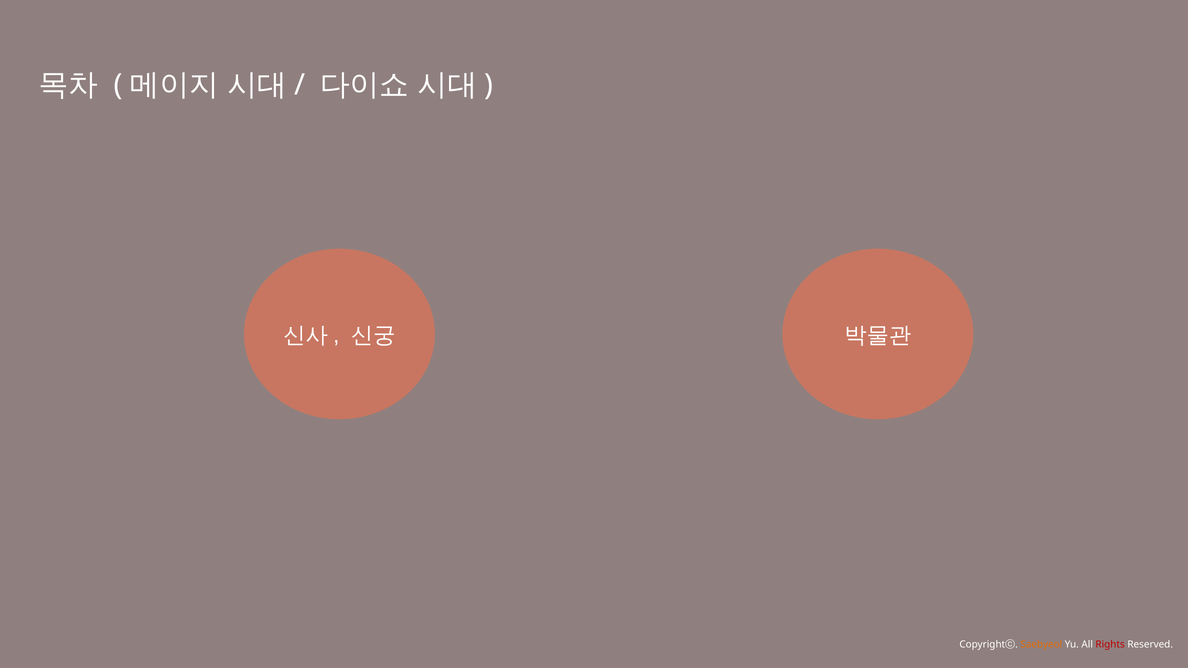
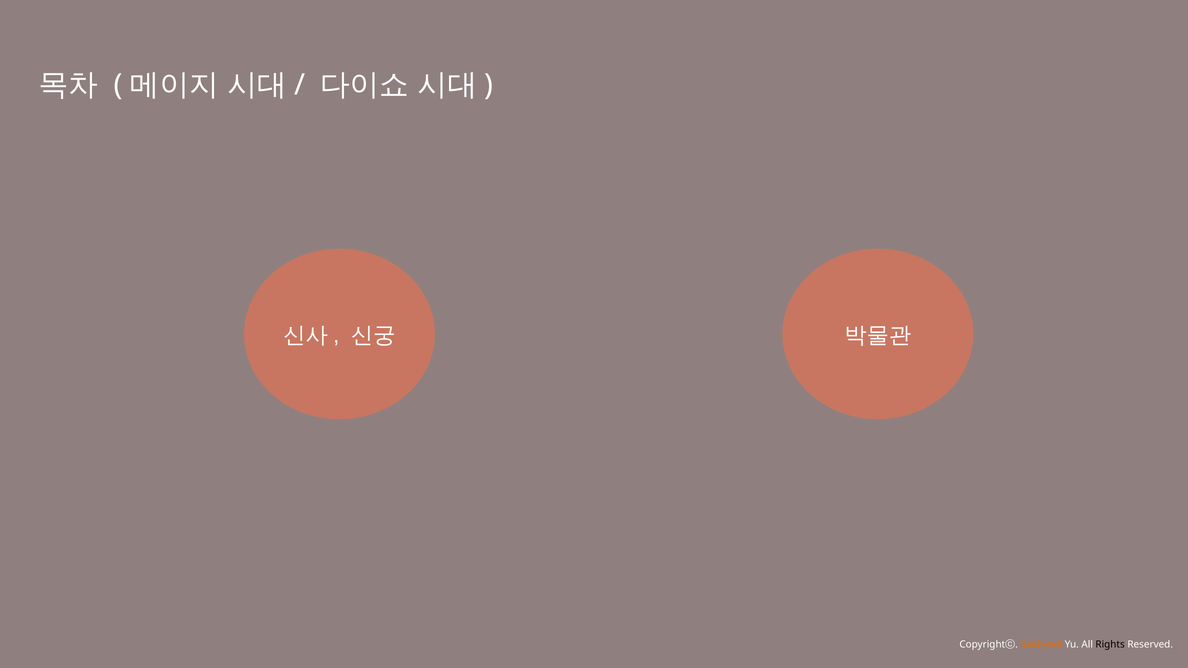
Rights colour: red -> black (1110, 645)
